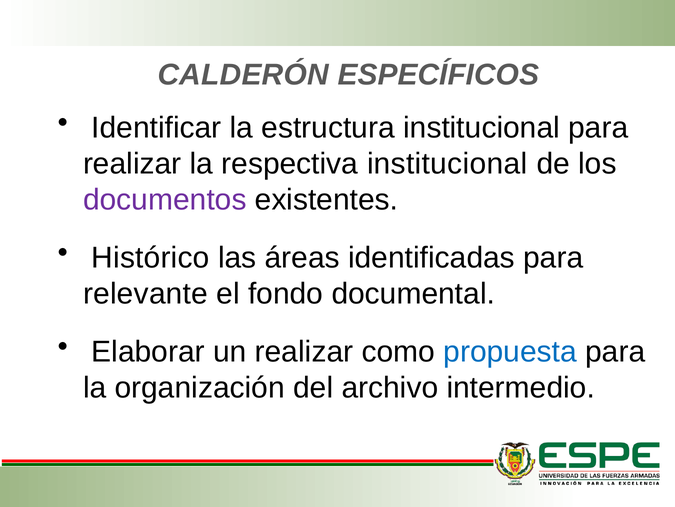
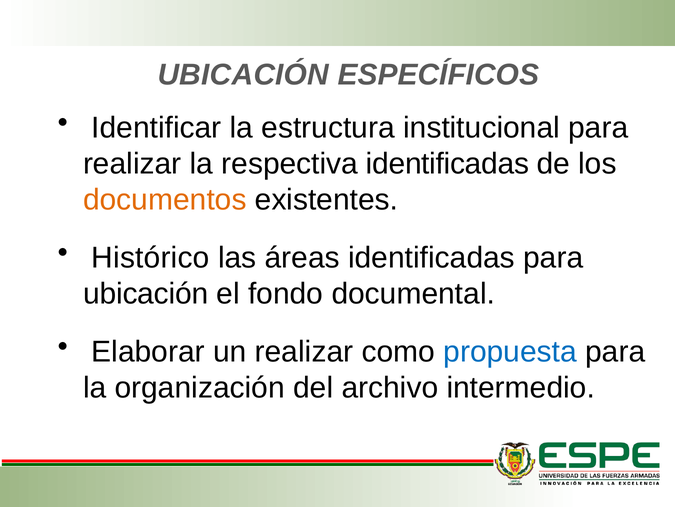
CALDERÓN: CALDERÓN -> UBICACIÓN (243, 75)
respectiva institucional: institucional -> identificadas (447, 164)
documentos colour: purple -> orange (165, 200)
relevante: relevante -> ubicación (146, 294)
